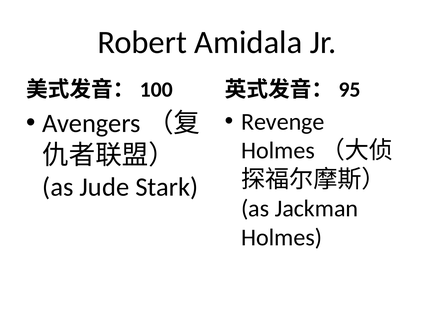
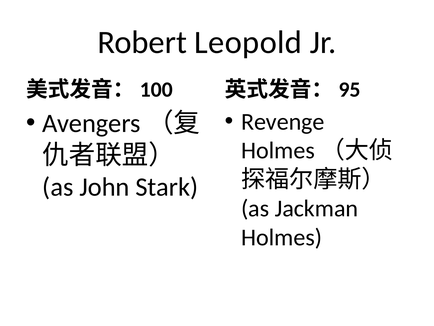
Amidala: Amidala -> Leopold (248, 42)
Jude: Jude -> John (104, 187)
